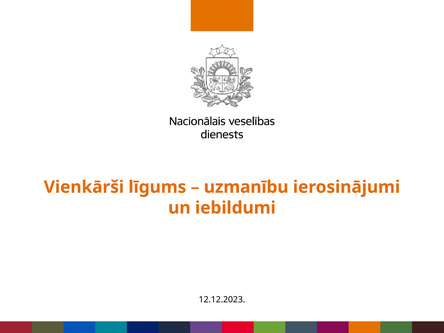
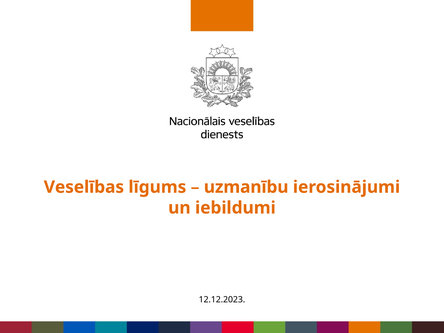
Vienkārši: Vienkārši -> Veselības (84, 187)
